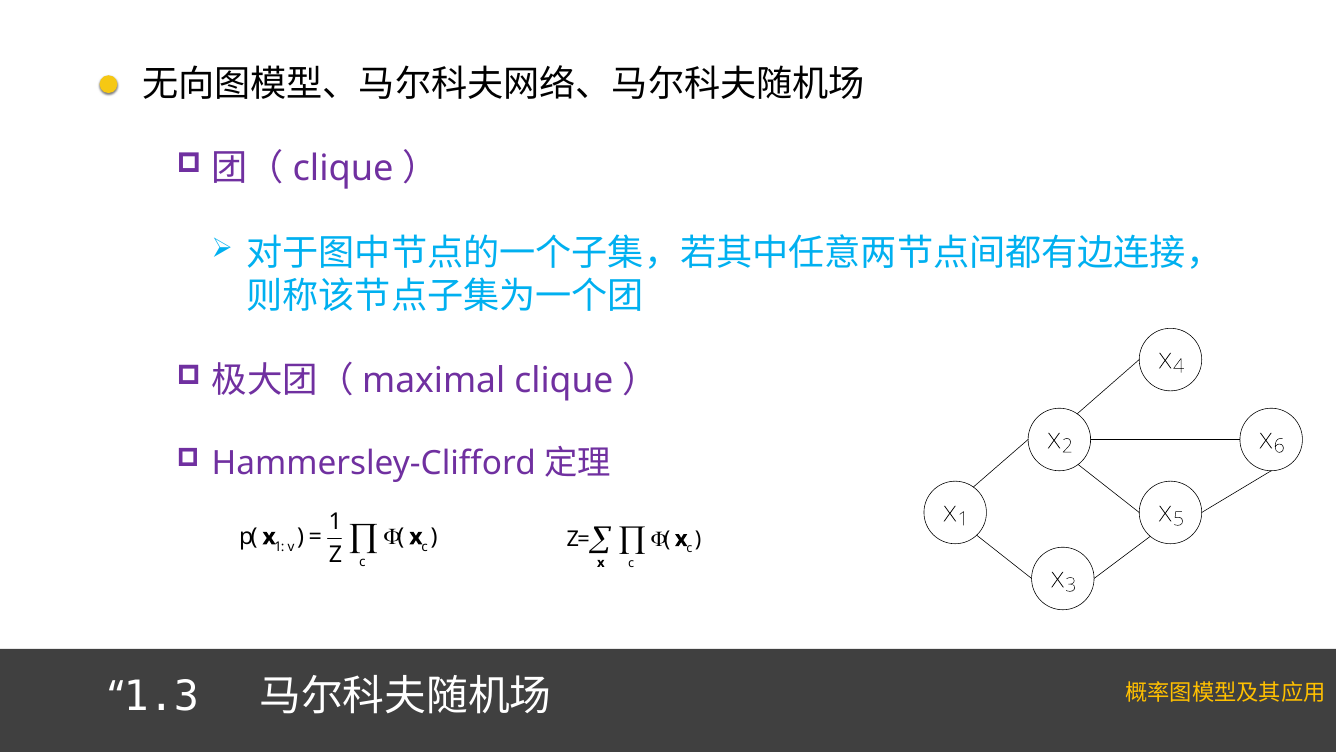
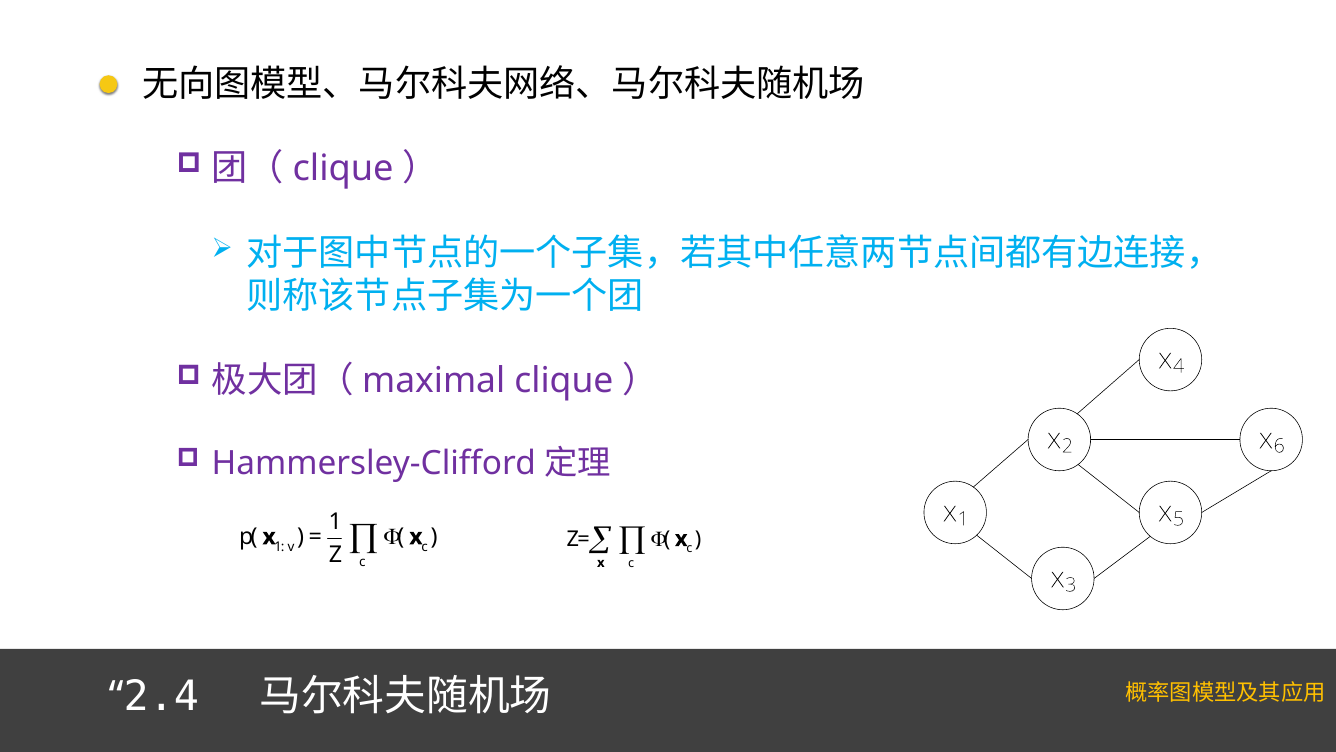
1.3: 1.3 -> 2.4 (161, 696)
